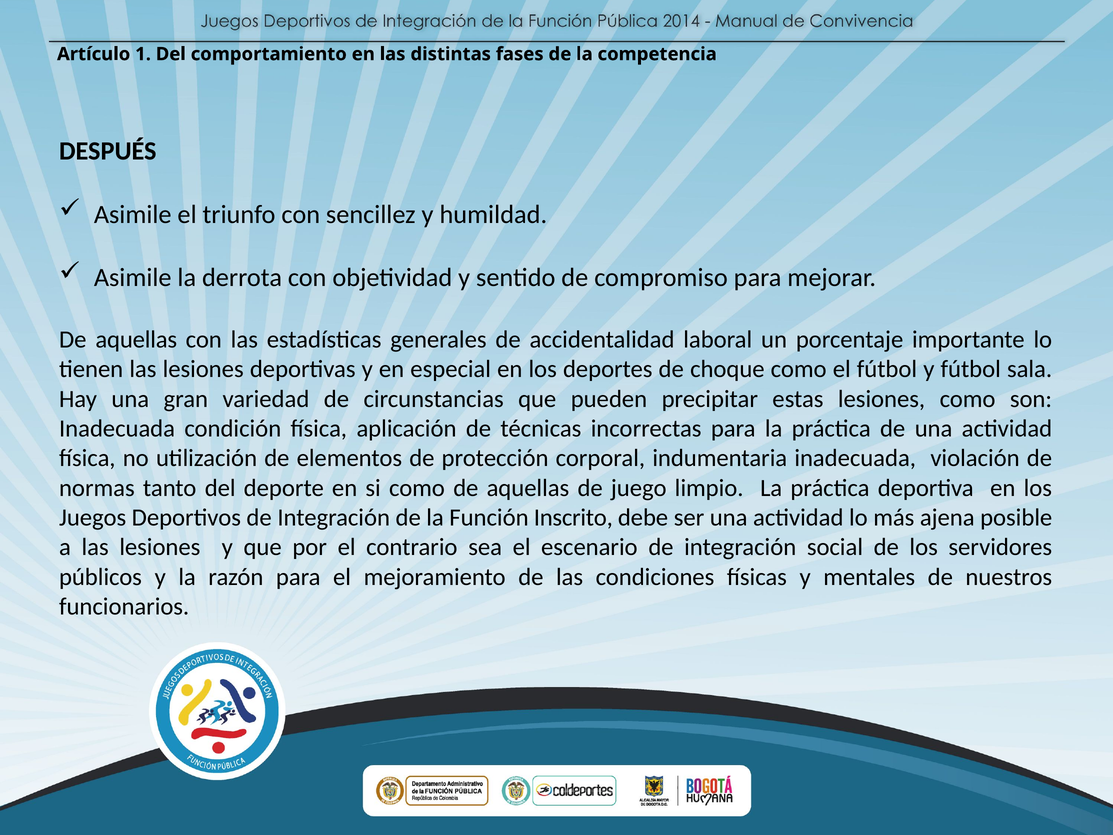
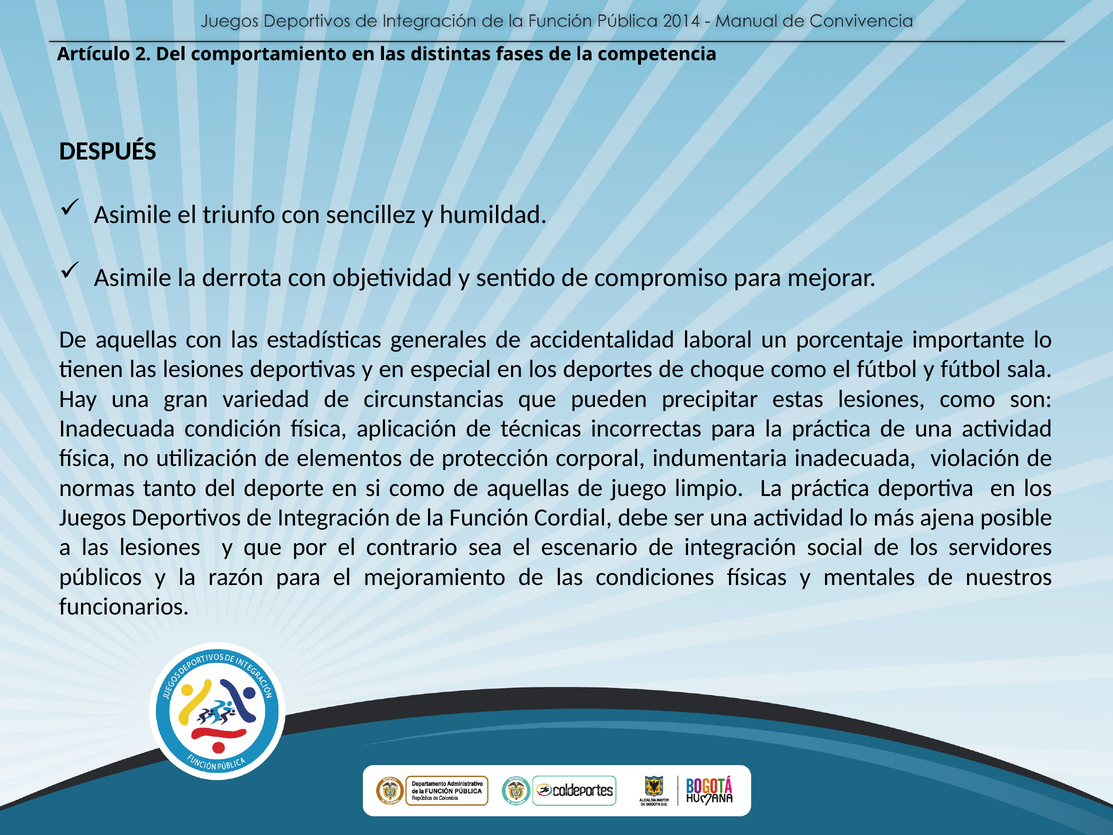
1: 1 -> 2 (143, 54)
Inscrito: Inscrito -> Cordial (573, 517)
